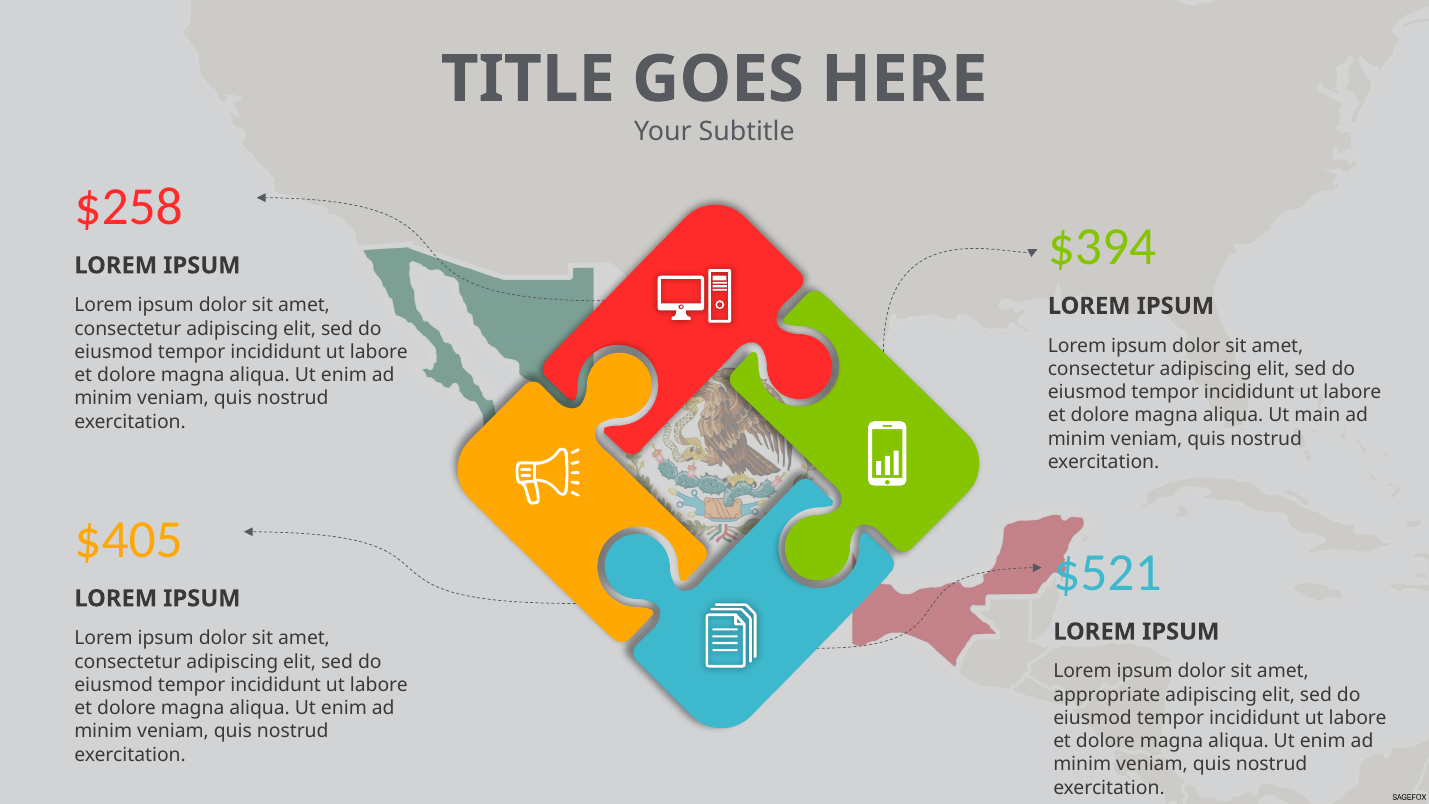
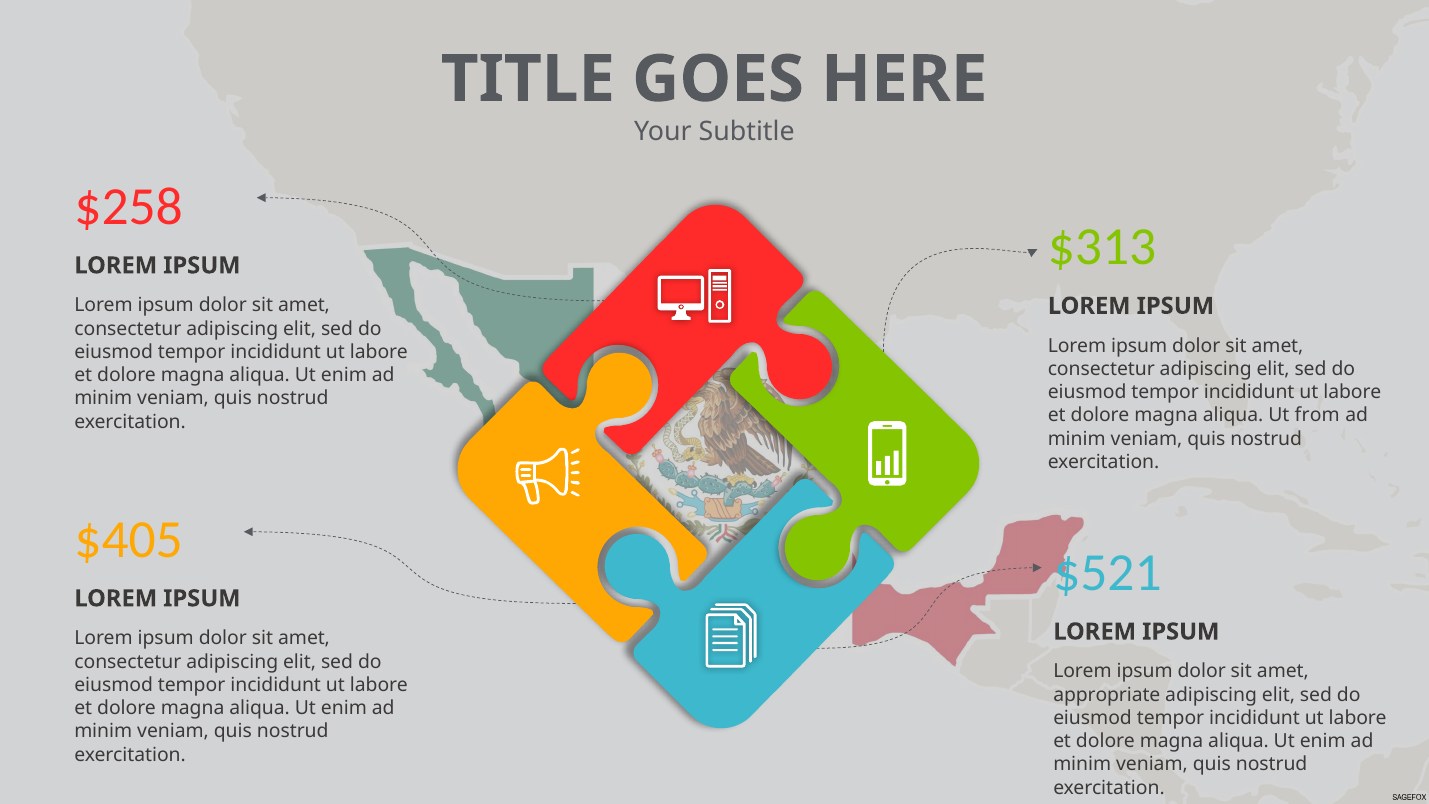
$394: $394 -> $313 (1102, 247)
main: main -> from (1317, 415)
